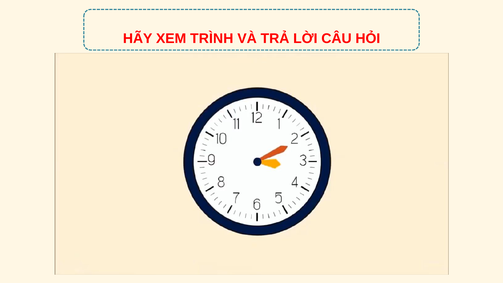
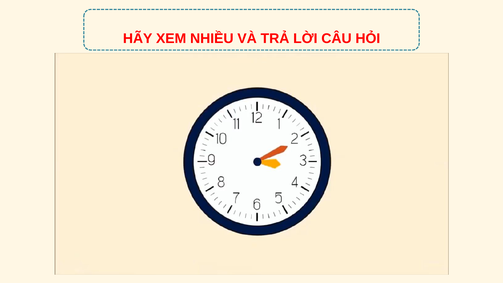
TRÌNH: TRÌNH -> NHIỀU (212, 38)
